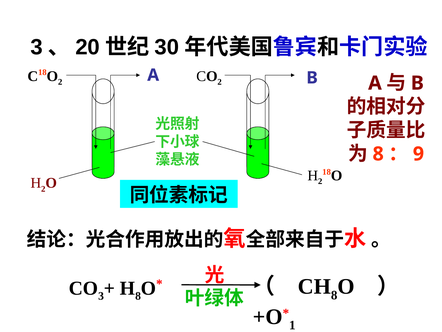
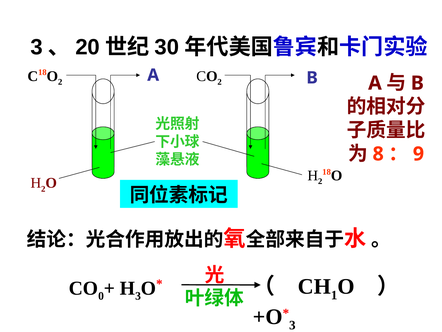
8: 8 -> 1 (334, 295)
3: 3 -> 0 (101, 296)
8: 8 -> 3 (138, 296)
1: 1 -> 3 (292, 325)
